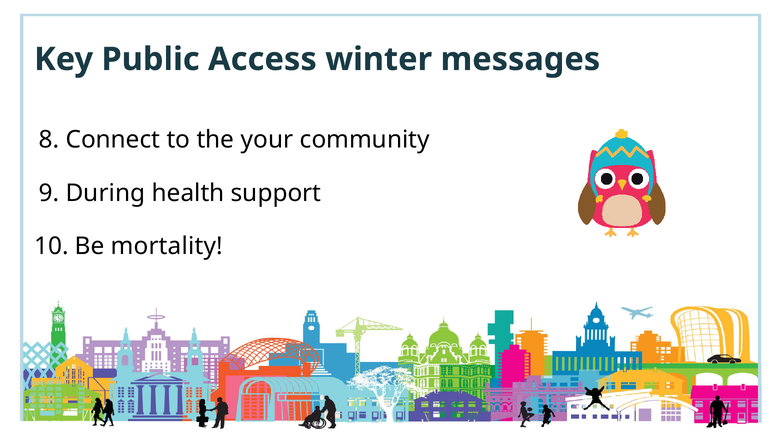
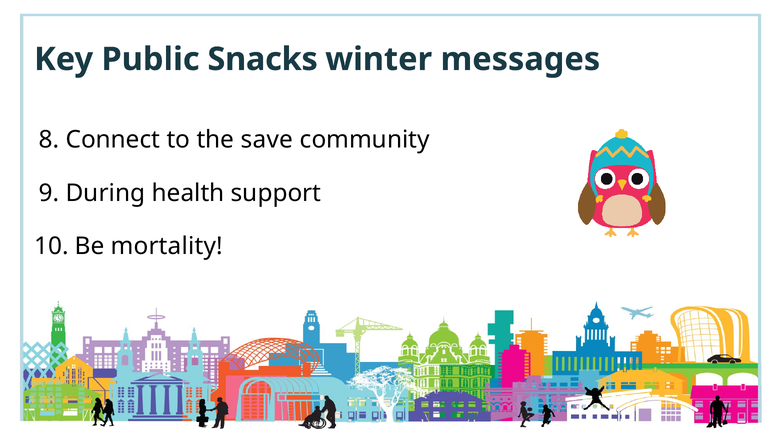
Access: Access -> Snacks (263, 59)
your: your -> save (267, 139)
